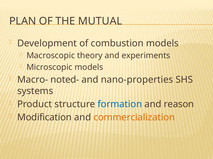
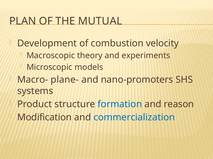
combustion models: models -> velocity (162, 44)
noted-: noted- -> plane- (65, 80)
nano-properties: nano-properties -> nano-promoters (137, 80)
commercialization colour: orange -> blue (134, 118)
